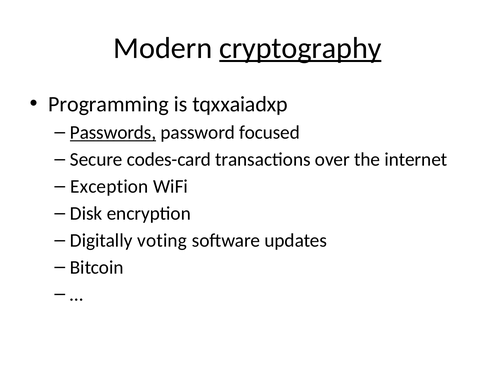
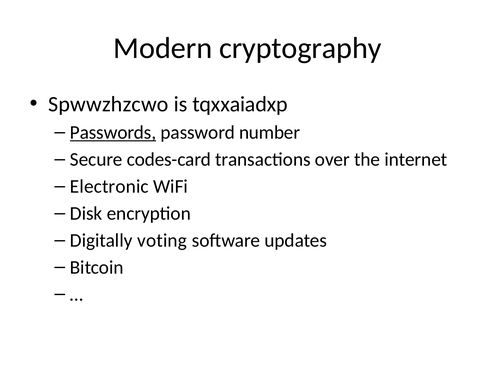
cryptography underline: present -> none (300, 48)
Programming: Programming -> Spwwzhzcwo (108, 104)
focused: focused -> number (270, 132)
Exception: Exception -> Electronic (109, 186)
